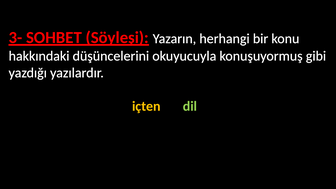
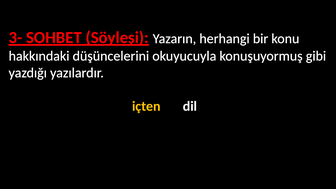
dil colour: light green -> white (190, 106)
